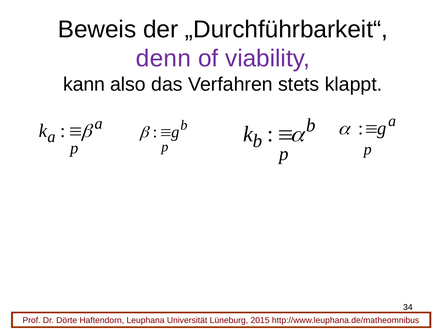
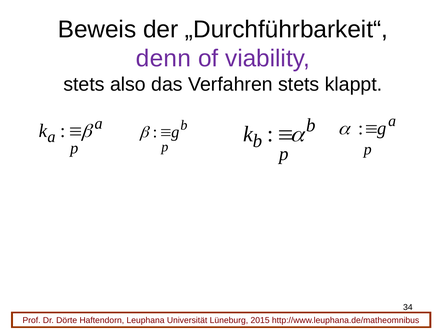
kann: kann -> stets (84, 85)
